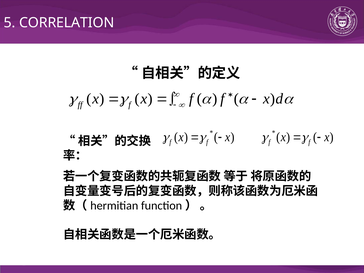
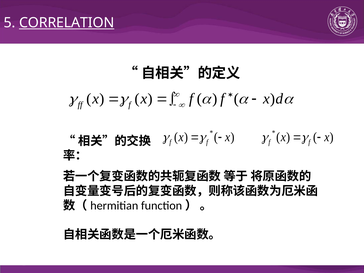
CORRELATION underline: none -> present (67, 23)
